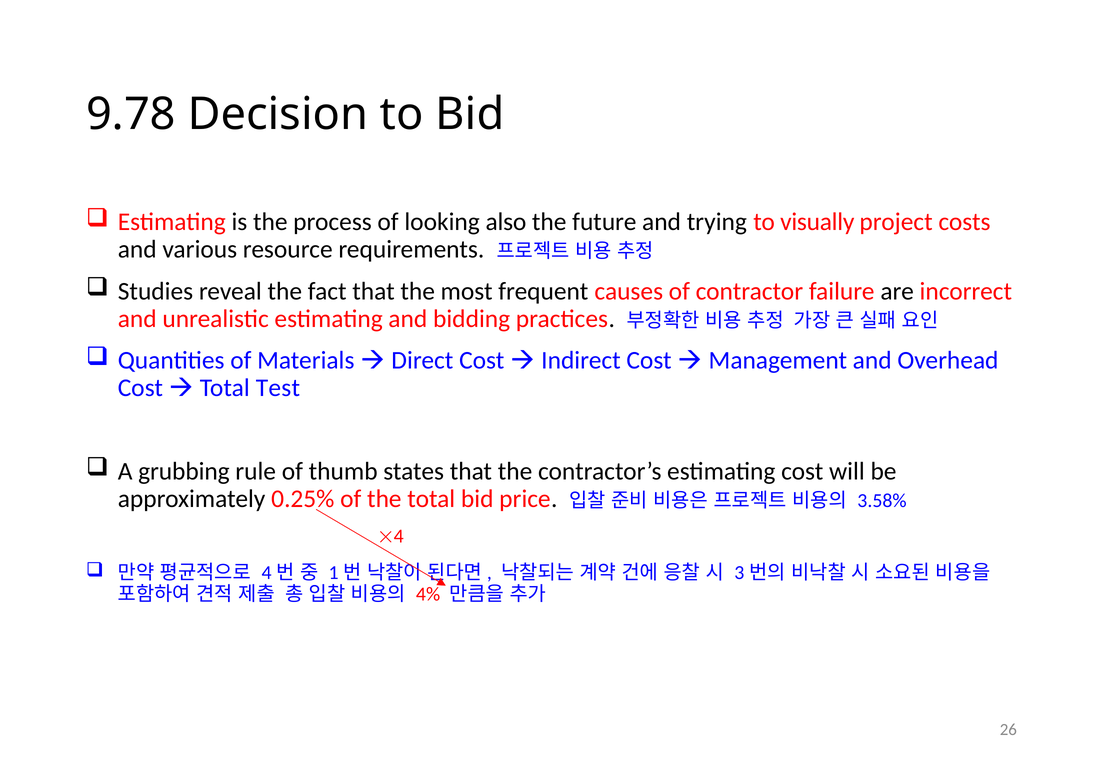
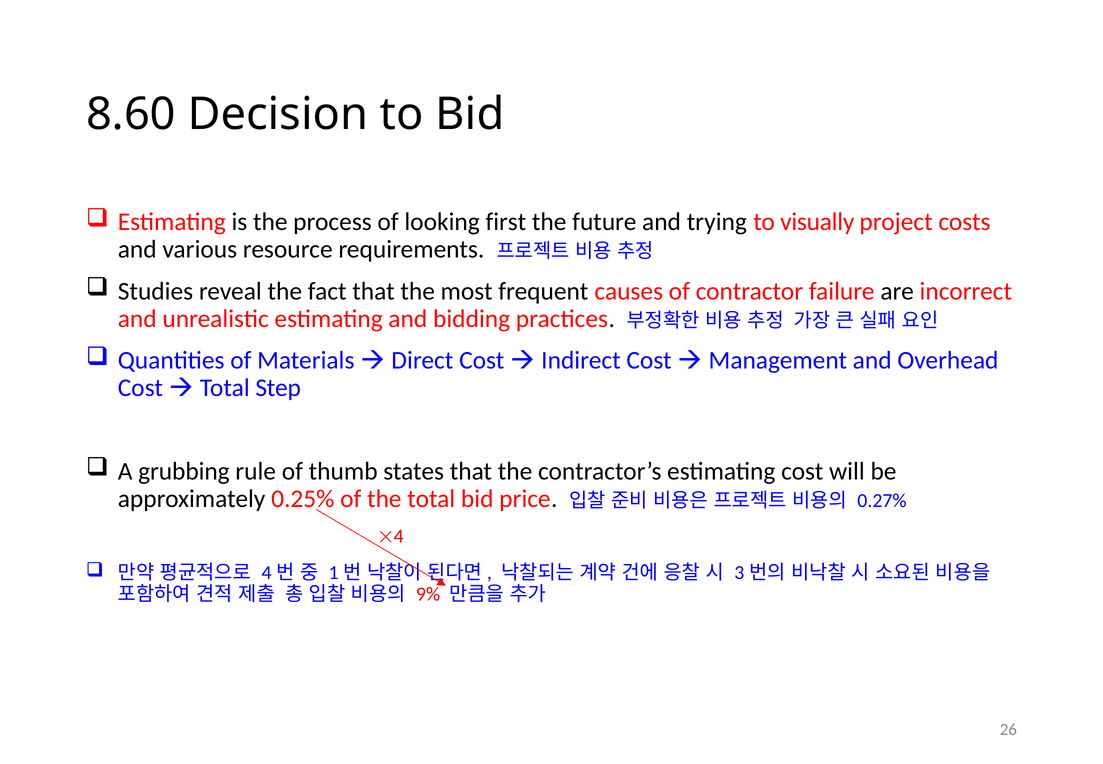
9.78: 9.78 -> 8.60 (131, 114)
also: also -> first (506, 222)
Test: Test -> Step (278, 388)
3.58%: 3.58% -> 0.27% (882, 500)
4%: 4% -> 9% (428, 594)
